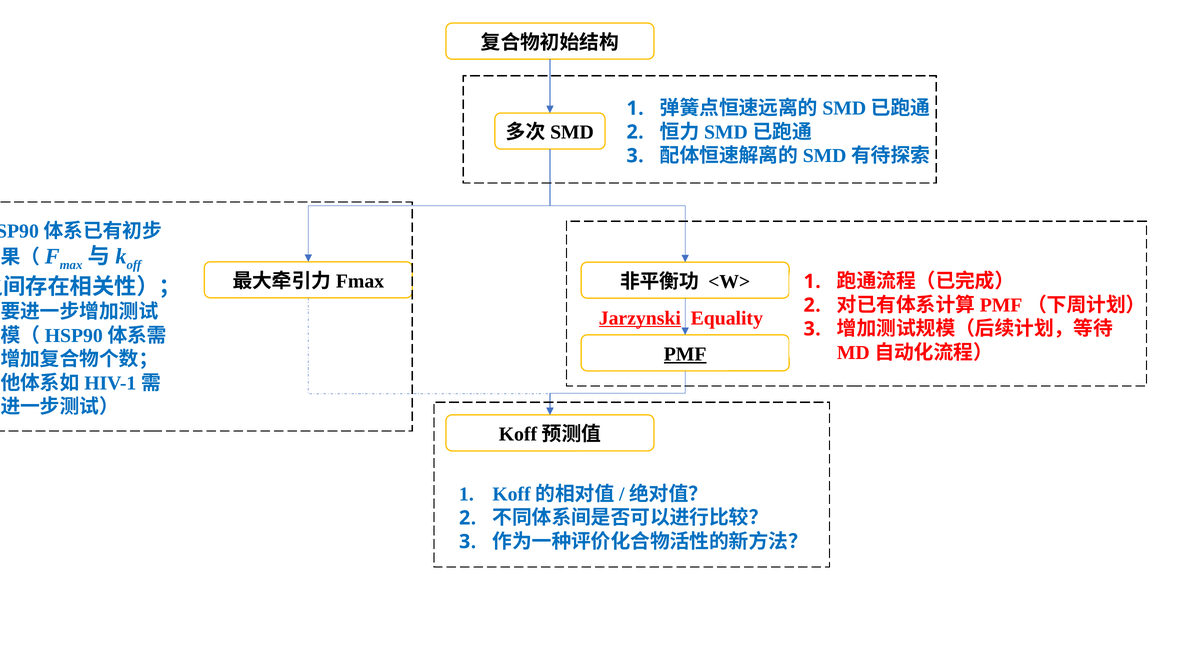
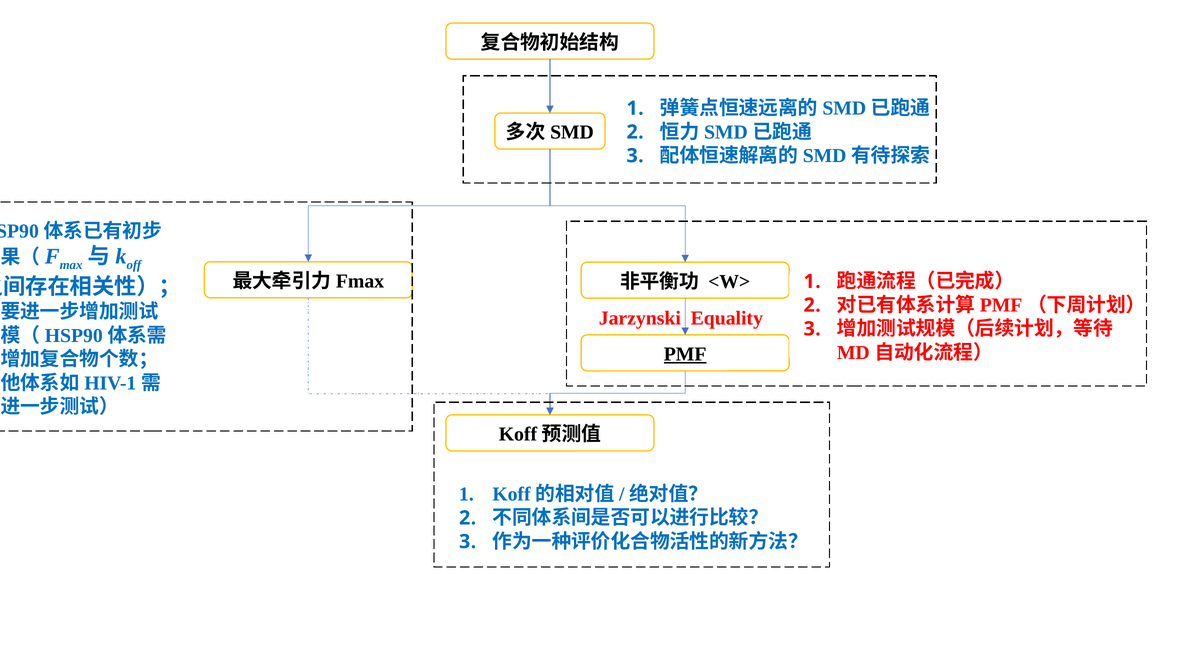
Jarzynski underline: present -> none (640, 318)
